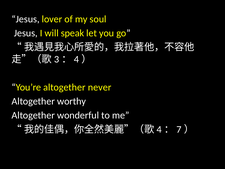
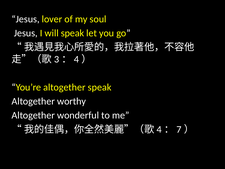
altogether never: never -> speak (100, 87)
